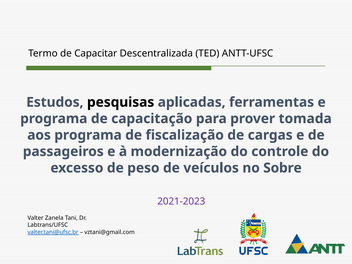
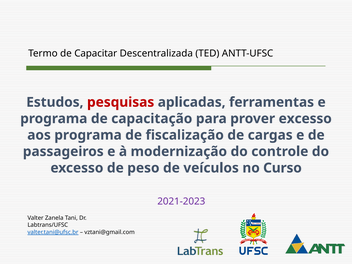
pesquisas colour: black -> red (121, 102)
prover tomada: tomada -> excesso (305, 119)
Sobre: Sobre -> Curso (282, 168)
